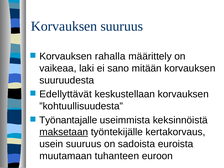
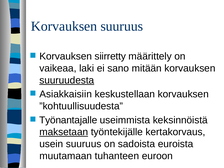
rahalla: rahalla -> siirretty (110, 56)
suuruudesta underline: none -> present (67, 80)
Edellyttävät: Edellyttävät -> Asiakkaisiin (66, 94)
